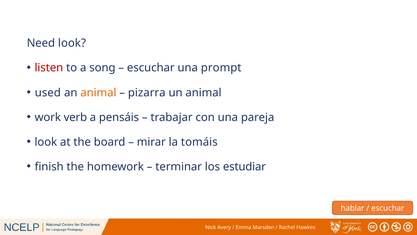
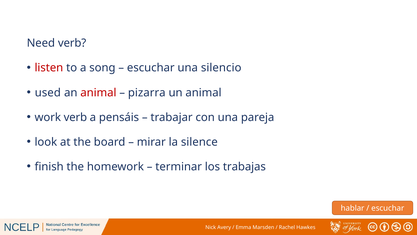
Need look: look -> verb (72, 43)
prompt: prompt -> silencio (221, 68)
animal colour: orange -> red (98, 92)
tomáis: tomáis -> silence (199, 142)
estudiar: estudiar -> trabajas (244, 166)
